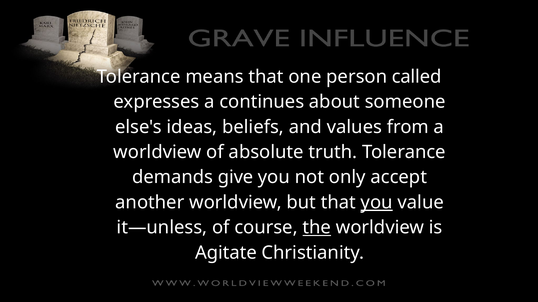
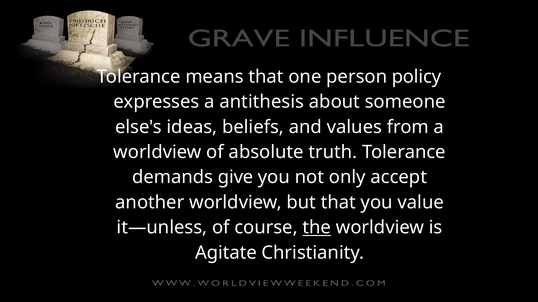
called: called -> policy (417, 77)
continues: continues -> antithesis (262, 102)
you underline: present -> none (377, 203)
